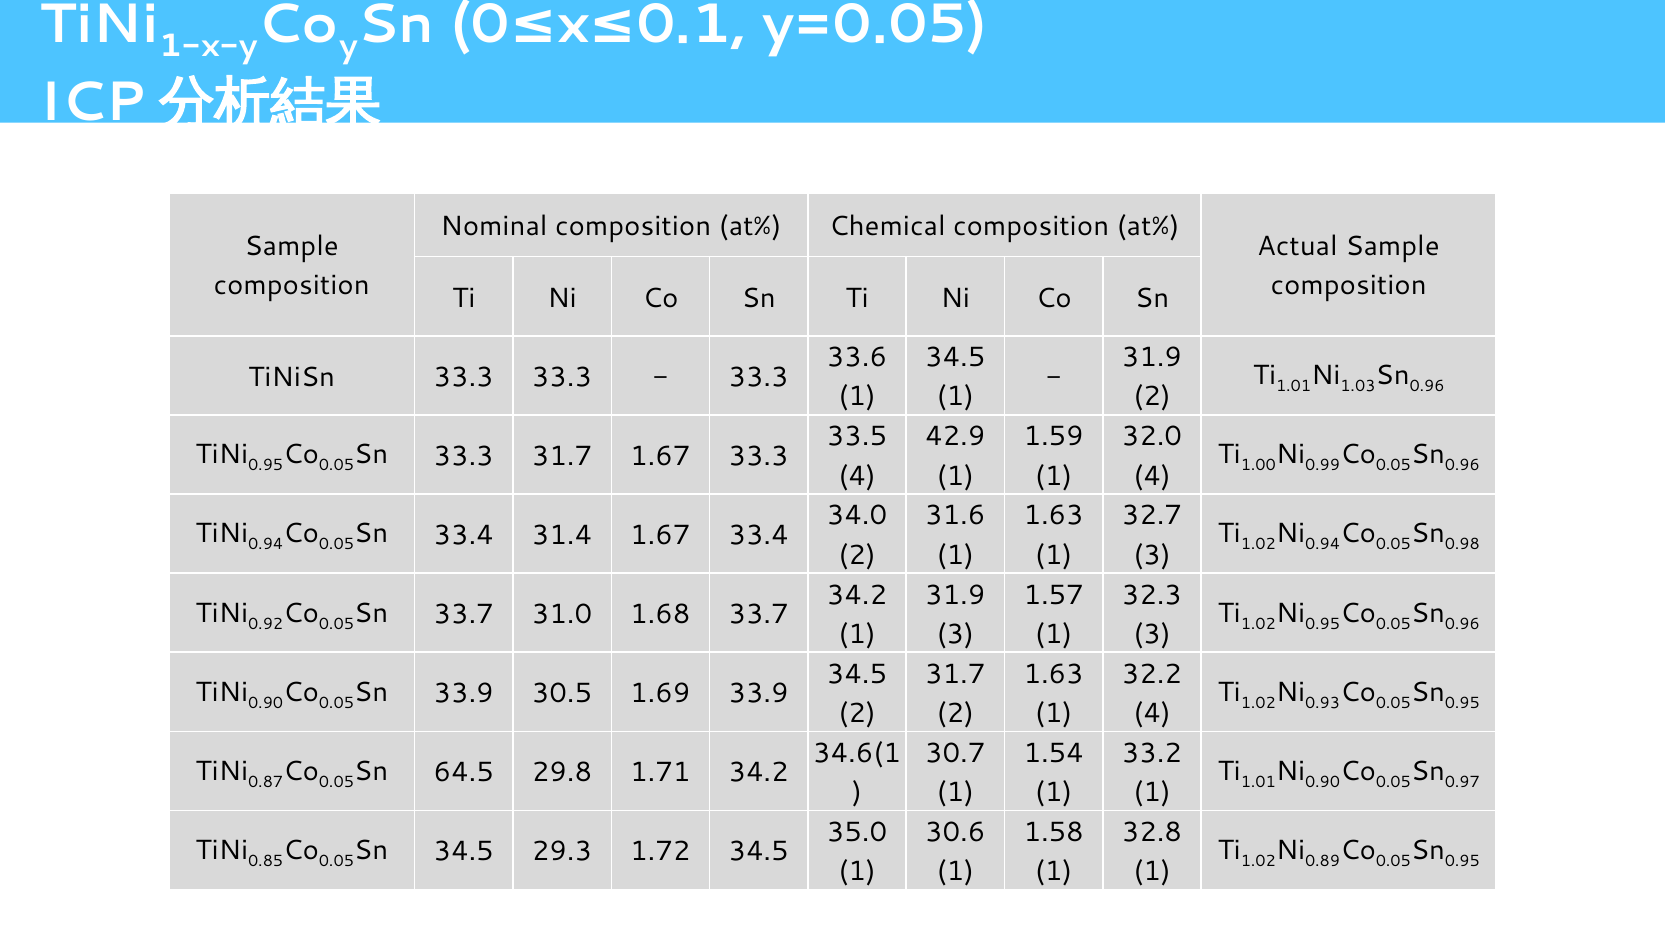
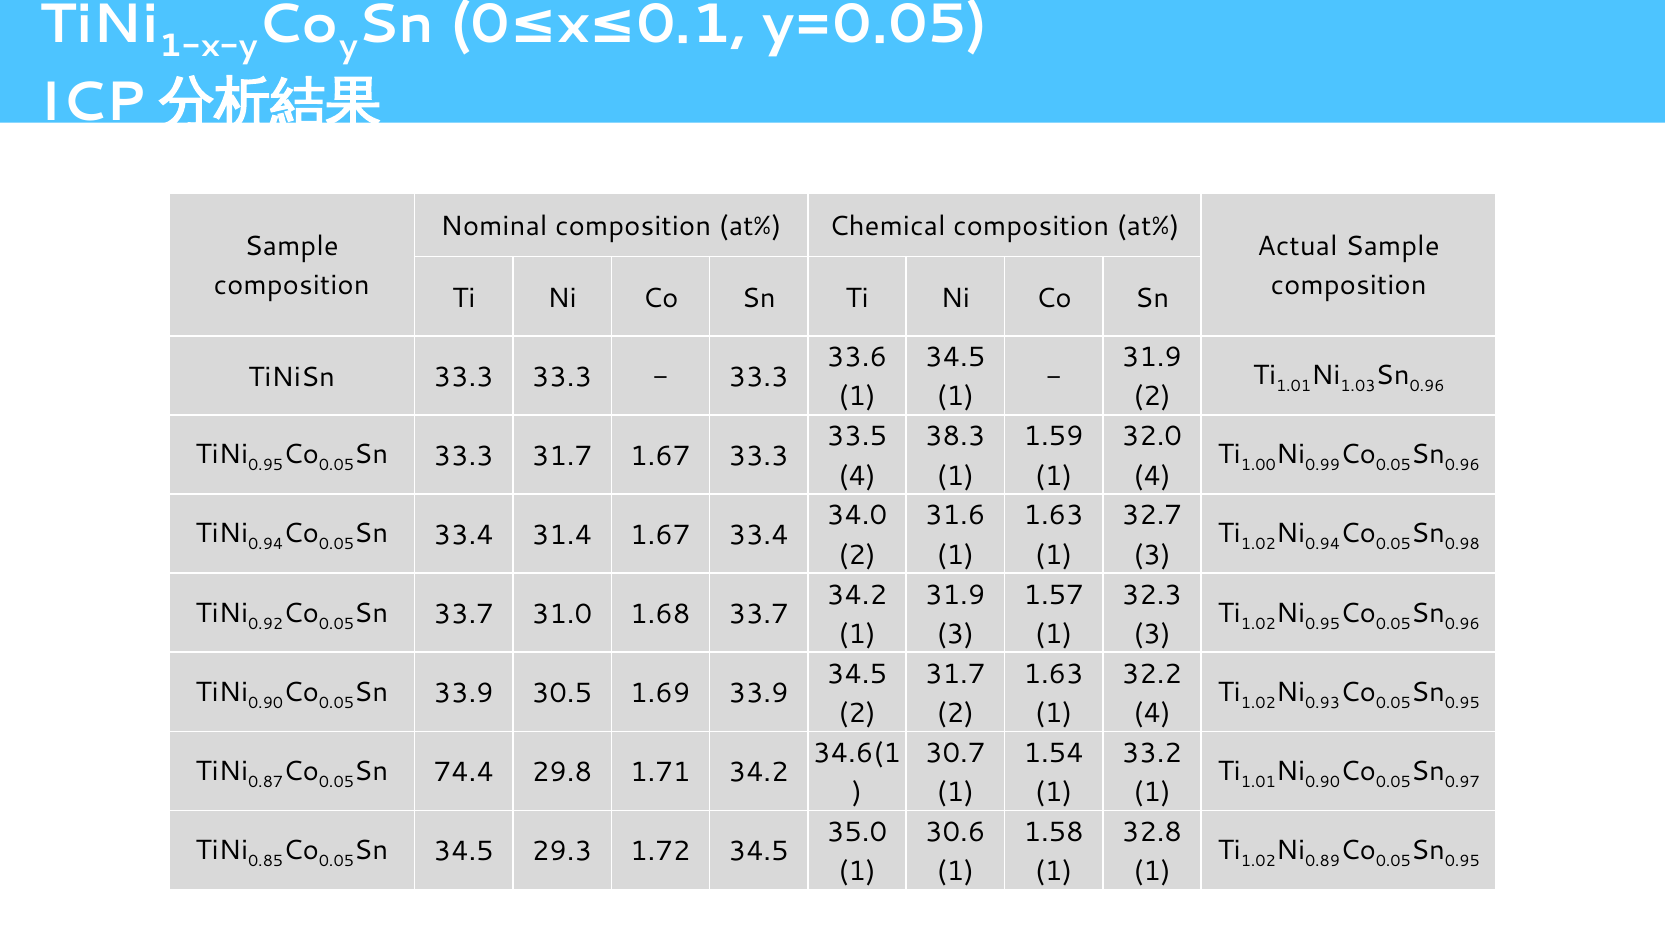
42.9: 42.9 -> 38.3 (955, 437)
64.5: 64.5 -> 74.4 (464, 773)
